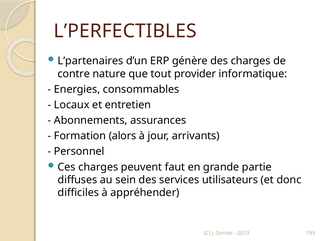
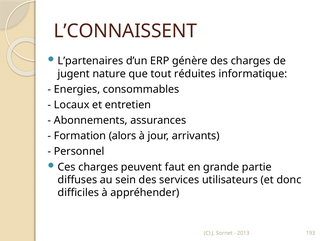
L’PERFECTIBLES: L’PERFECTIBLES -> L’CONNAISSENT (125, 31)
contre: contre -> jugent (74, 74)
provider: provider -> réduites (195, 74)
